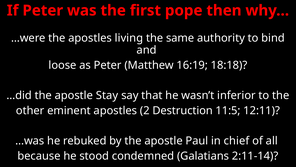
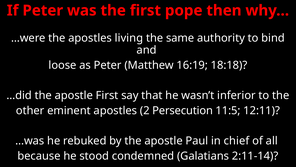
apostle Stay: Stay -> First (107, 95)
Destruction: Destruction -> Persecution (183, 110)
